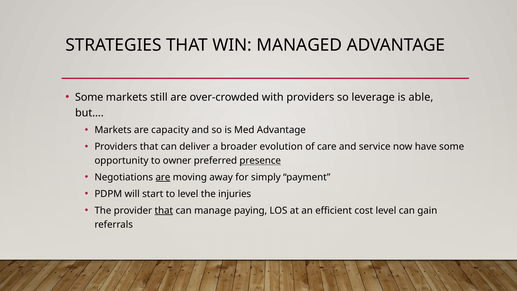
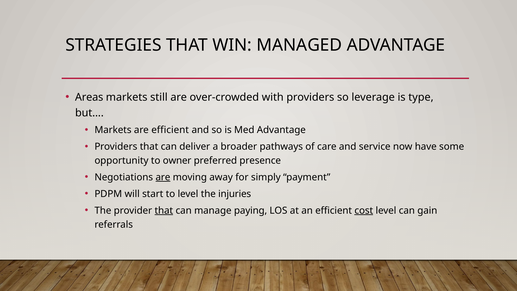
Some: Some -> Areas (89, 97)
able: able -> type (421, 97)
are capacity: capacity -> efficient (170, 130)
evolution: evolution -> pathways (281, 147)
presence underline: present -> none (260, 161)
cost underline: none -> present (364, 210)
